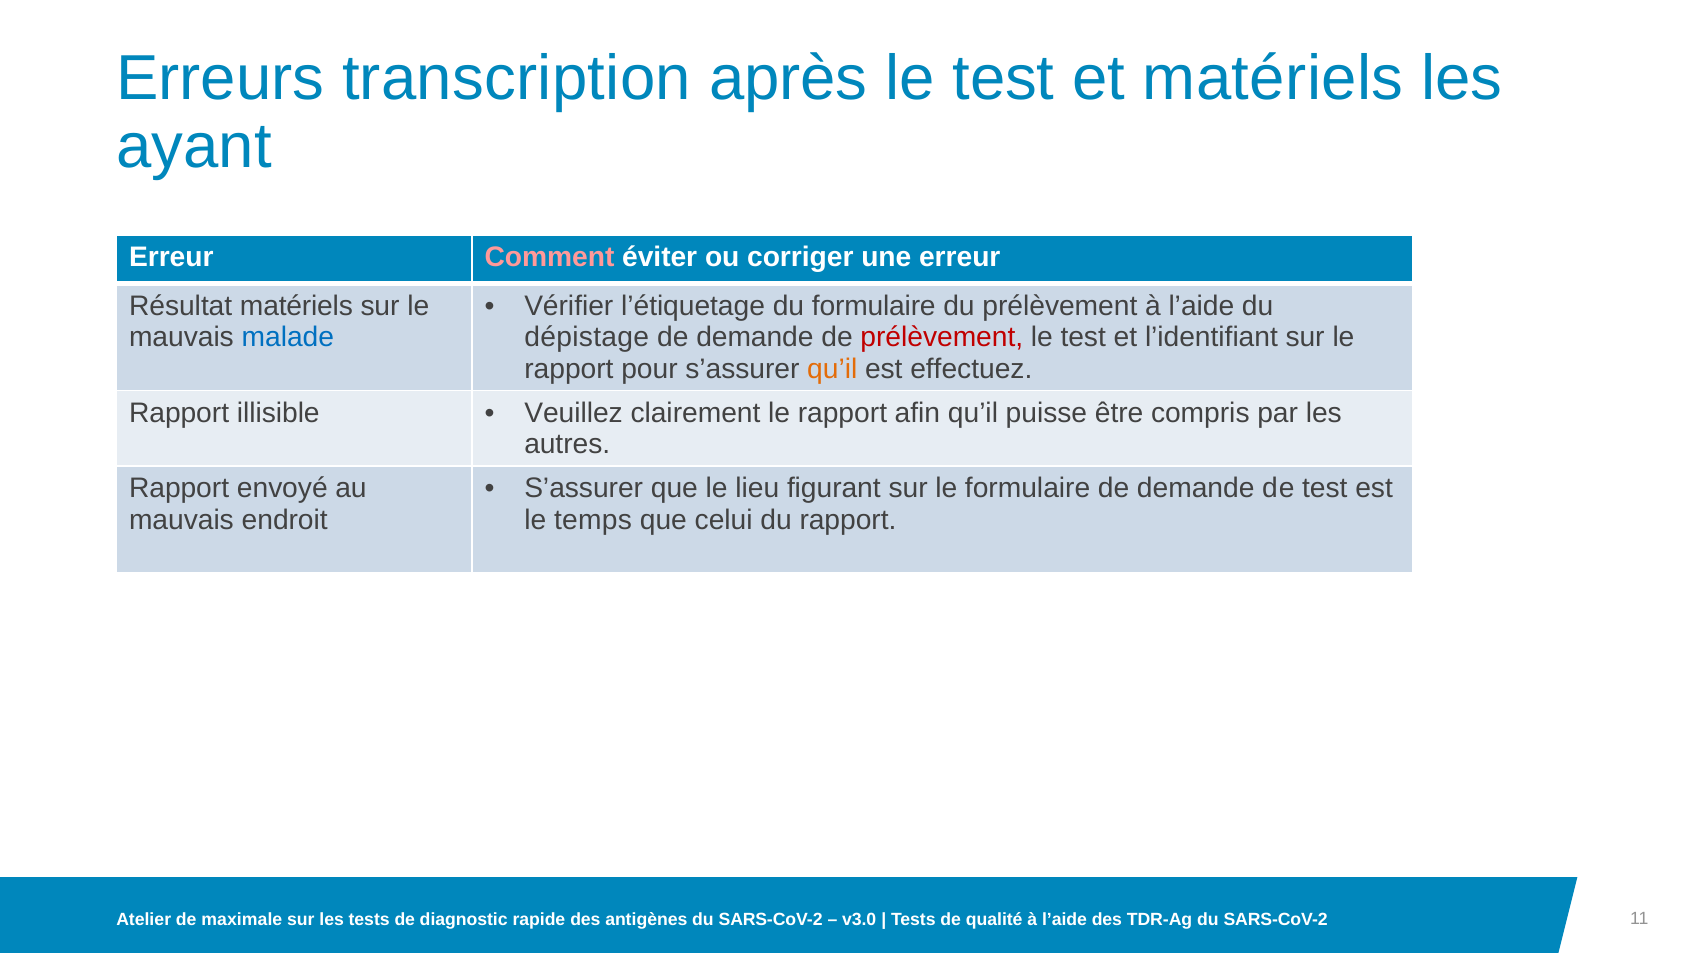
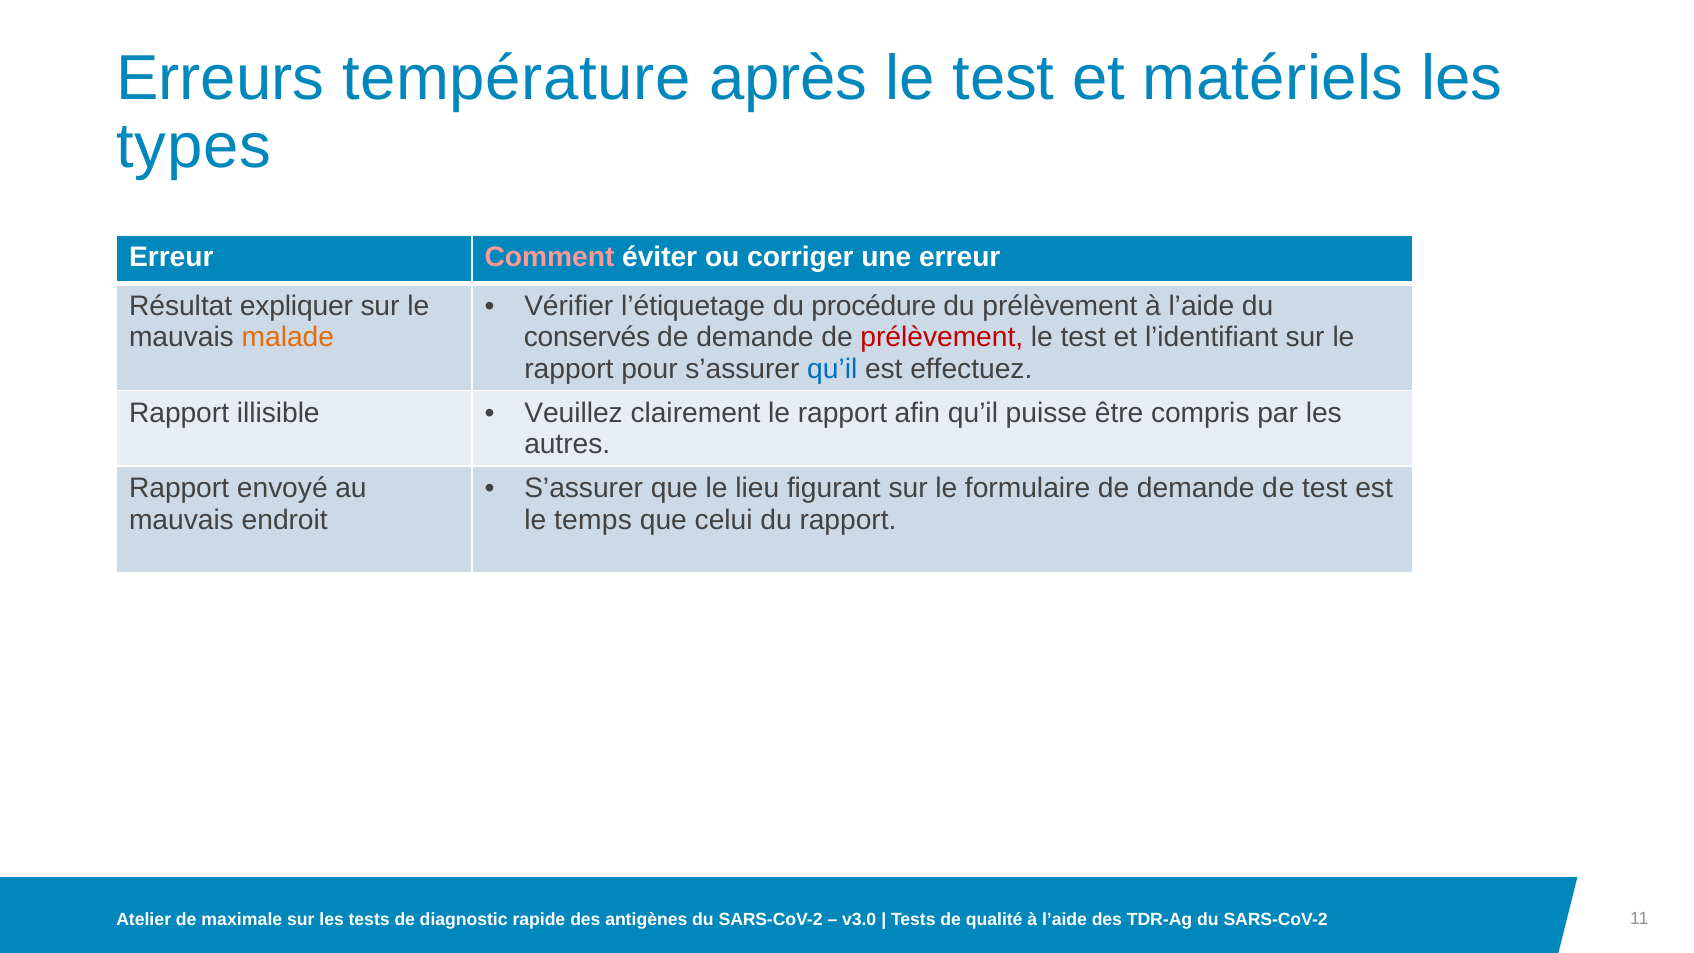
transcription: transcription -> température (516, 78)
ayant: ayant -> types (194, 147)
du formulaire: formulaire -> procédure (874, 306)
Résultat matériels: matériels -> expliquer (296, 306)
malade colour: blue -> orange (288, 338)
dépistage: dépistage -> conservés (587, 338)
qu’il colour: orange -> blue (832, 369)
